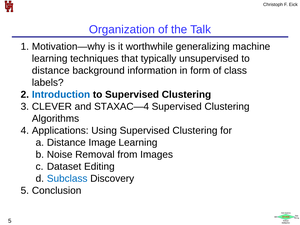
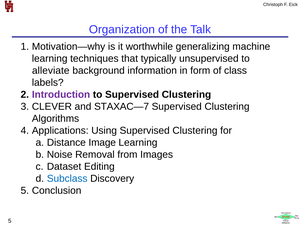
distance: distance -> alleviate (51, 71)
Introduction colour: blue -> purple (61, 95)
STAXAC—4: STAXAC—4 -> STAXAC—7 (122, 107)
